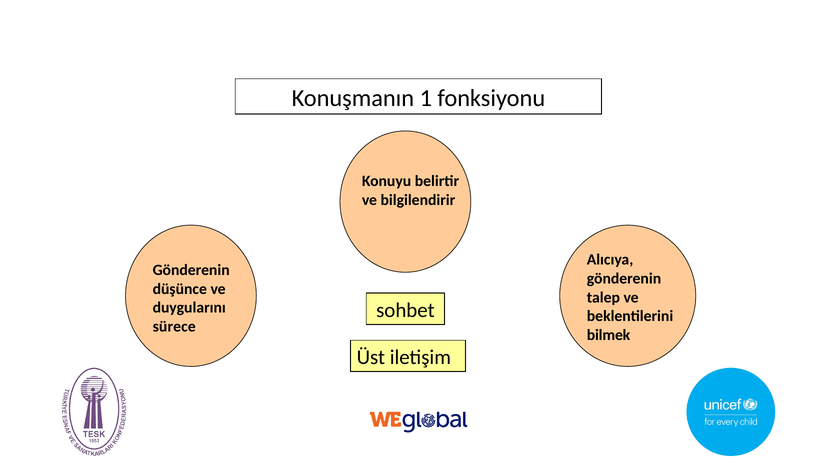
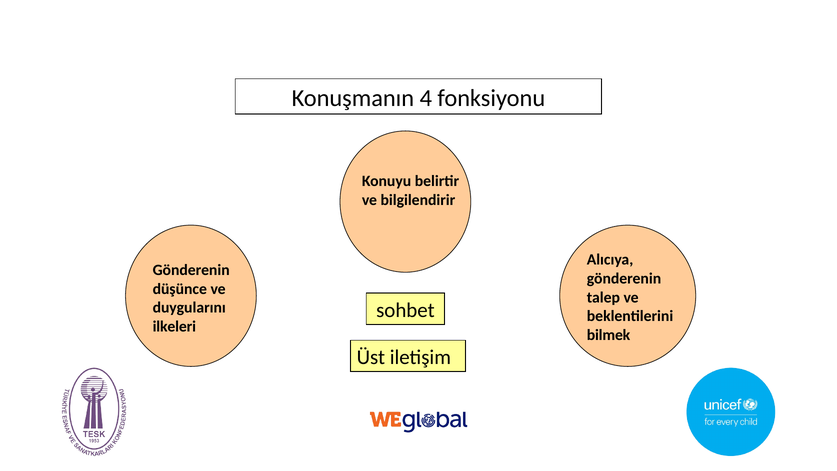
1: 1 -> 4 (426, 98)
sürece: sürece -> ilkeleri (174, 327)
